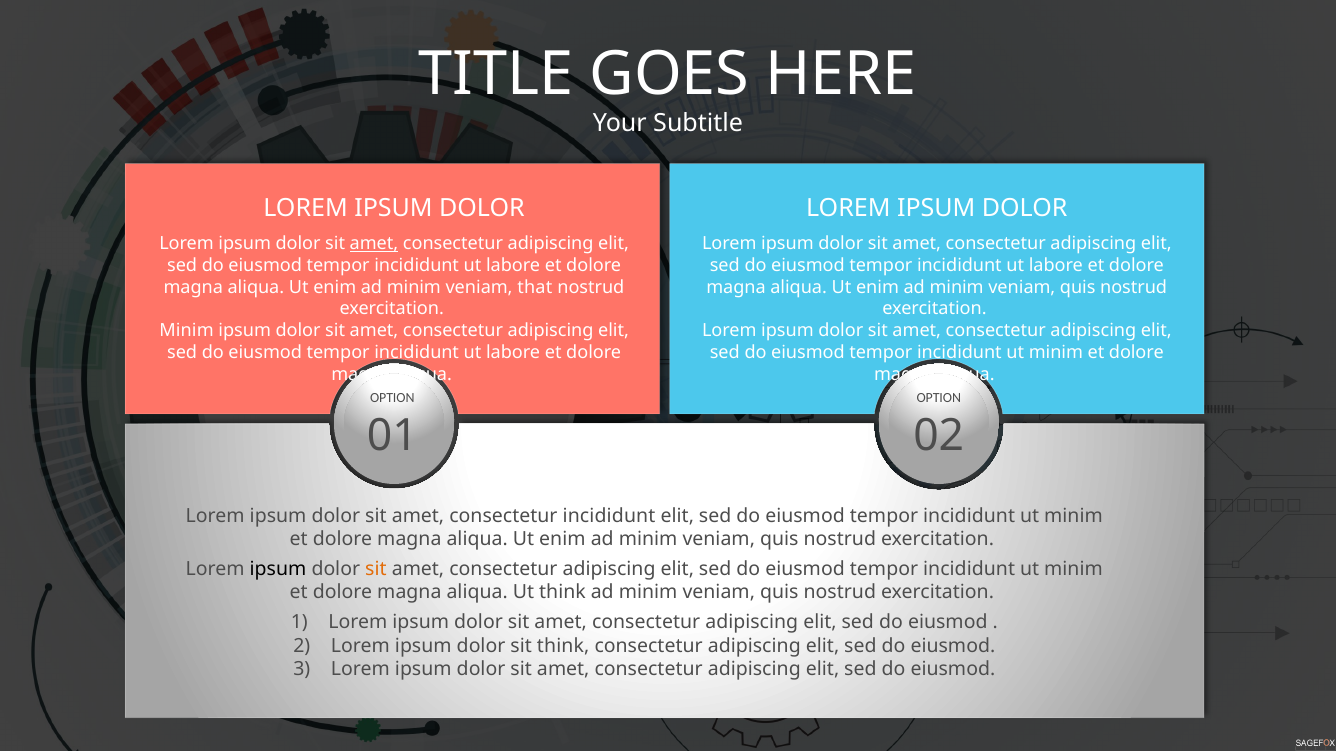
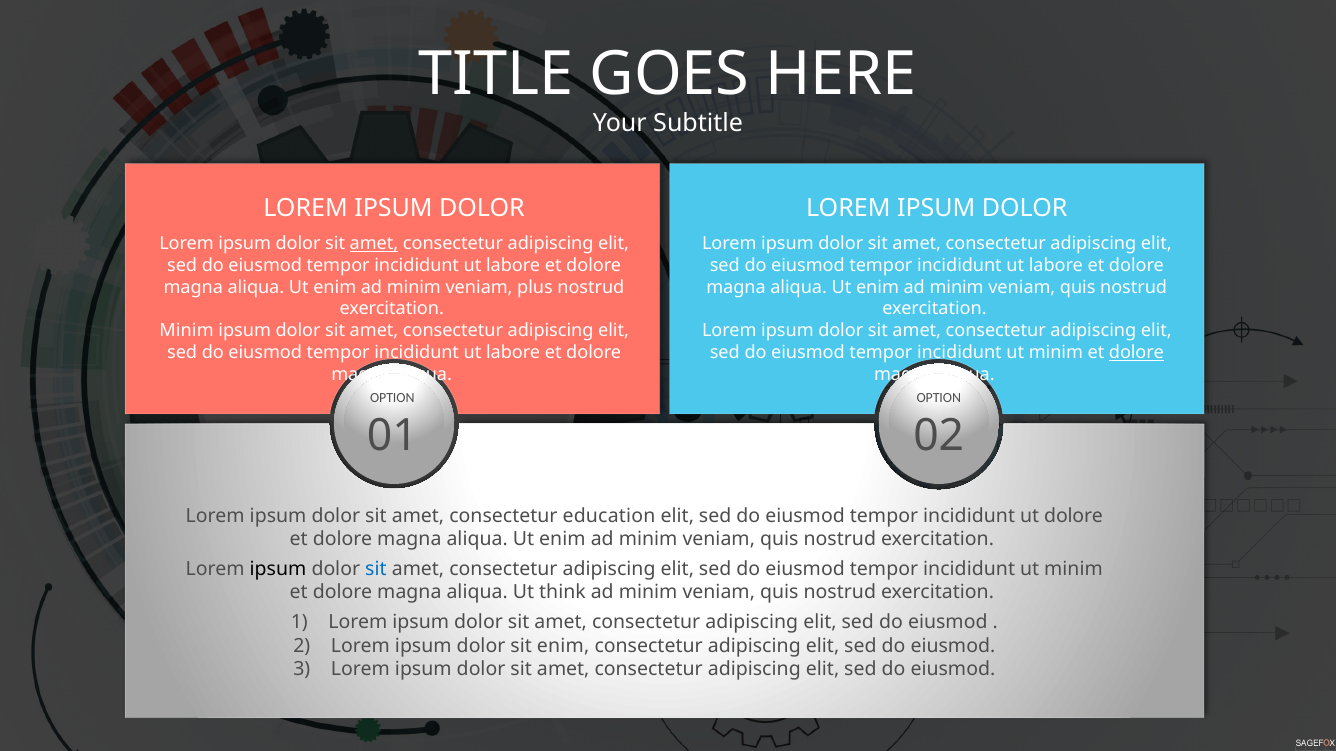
that: that -> plus (535, 287)
dolore underline: none -> present (1136, 353)
consectetur incididunt: incididunt -> education (609, 516)
minim: minim -> dolore (1074, 516)
sit colour: orange -> blue (376, 570)
sit think: think -> enim (563, 646)
